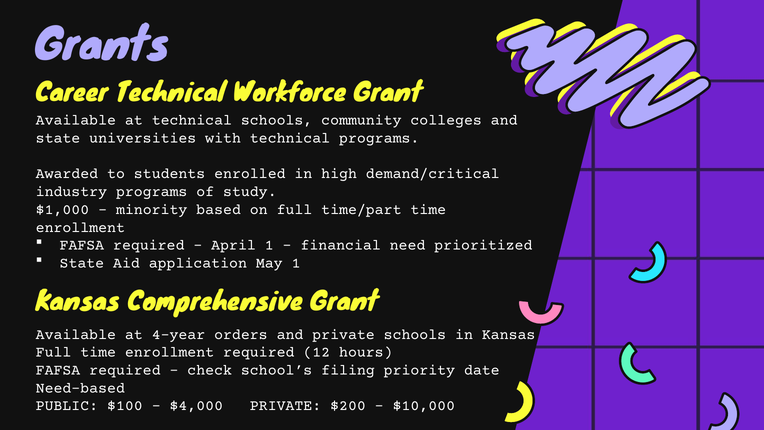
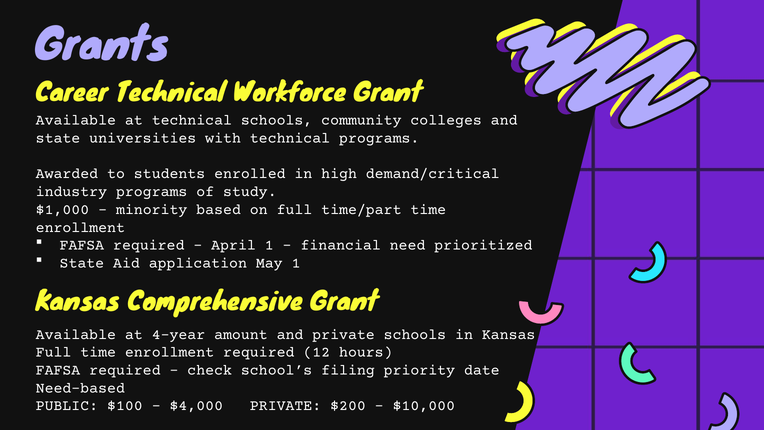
orders: orders -> amount (241, 334)
